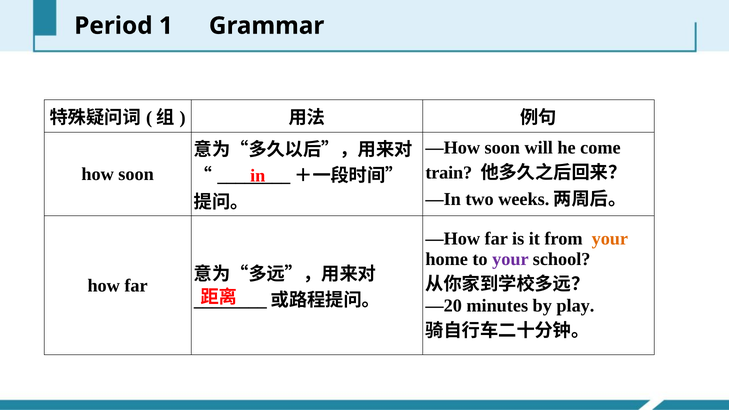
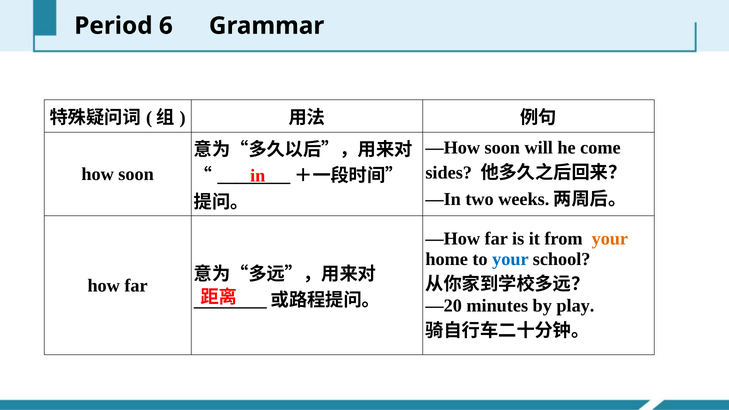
1: 1 -> 6 (166, 26)
train: train -> sides (449, 173)
your colour: purple -> blue (510, 259)
